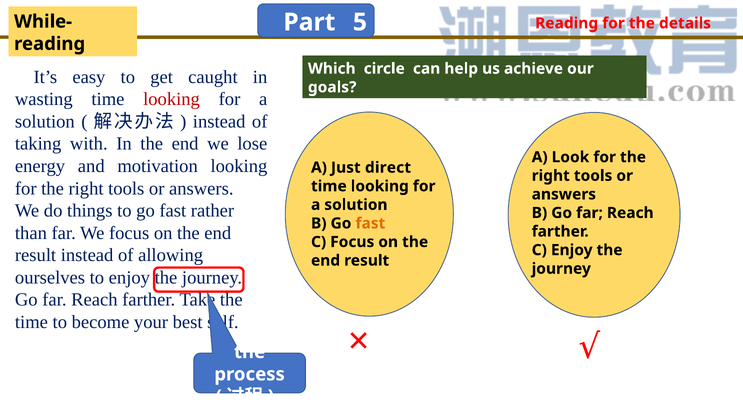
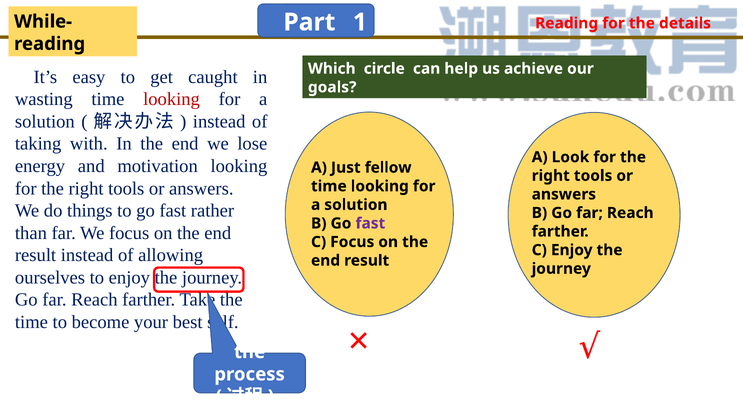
5: 5 -> 1 (360, 22)
direct: direct -> fellow (388, 168)
fast colour: orange -> purple (370, 223)
